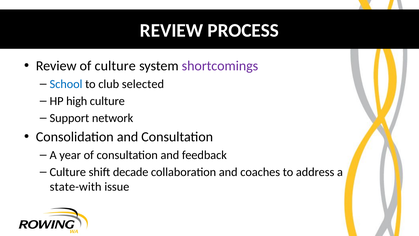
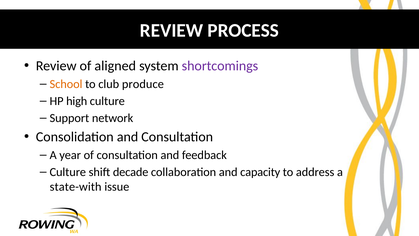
of culture: culture -> aligned (115, 66)
School colour: blue -> orange (66, 84)
selected: selected -> produce (143, 84)
coaches: coaches -> capacity (260, 172)
